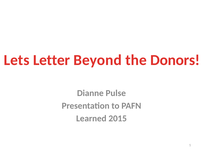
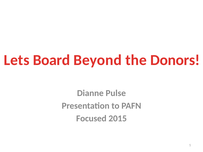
Letter: Letter -> Board (51, 60)
Learned: Learned -> Focused (91, 119)
